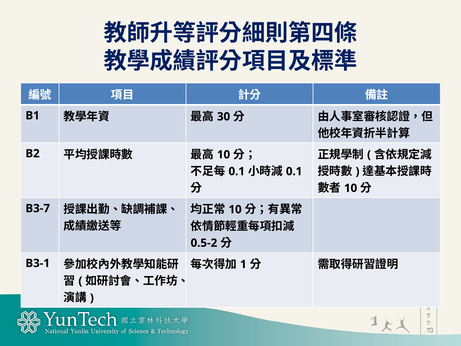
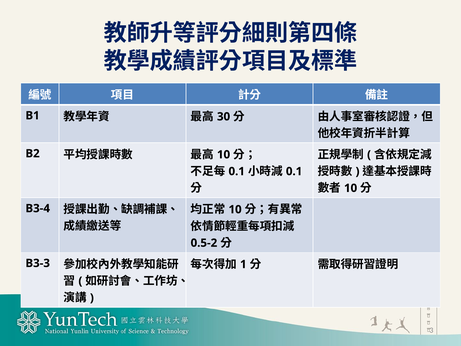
B3-7: B3-7 -> B3-4 (38, 208)
B3-1: B3-1 -> B3-3 (38, 263)
